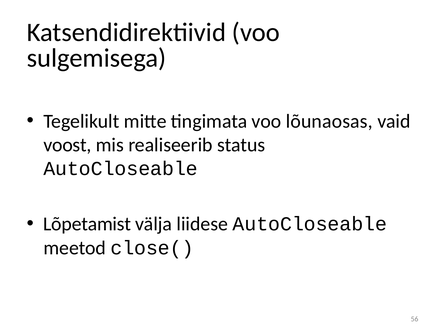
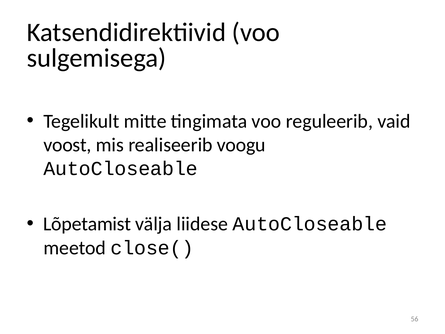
lõunaosas: lõunaosas -> reguleerib (329, 121)
status: status -> voogu (241, 145)
